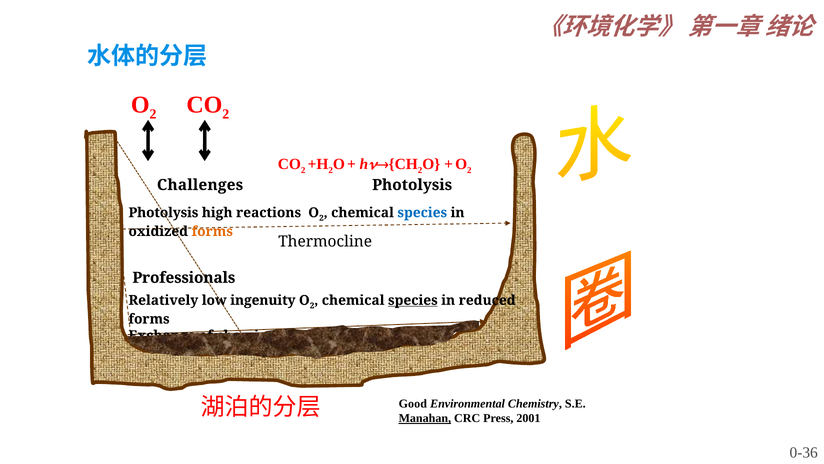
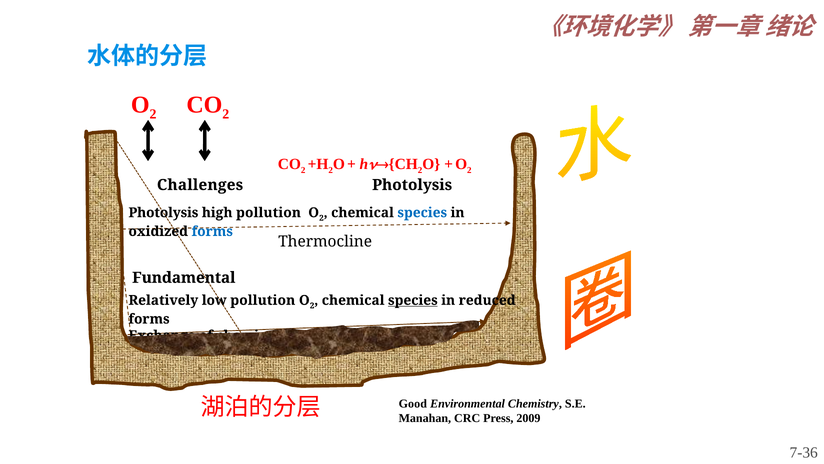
high reactions: reactions -> pollution (269, 212)
forms colour: orange -> blue (212, 231)
Professionals: Professionals -> Fundamental (184, 277)
low ingenuity: ingenuity -> pollution (263, 300)
Manahan underline: present -> none (425, 418)
2001: 2001 -> 2009 (528, 418)
0-36: 0-36 -> 7-36 (804, 452)
